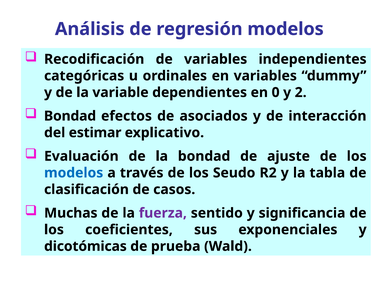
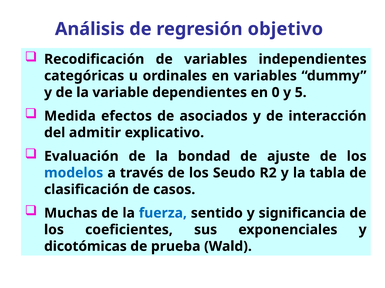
regresión modelos: modelos -> objetivo (285, 29)
2: 2 -> 5 (301, 93)
Bondad: Bondad -> Medida (70, 116)
estimar: estimar -> admitir (95, 133)
fuerza colour: purple -> blue (163, 214)
